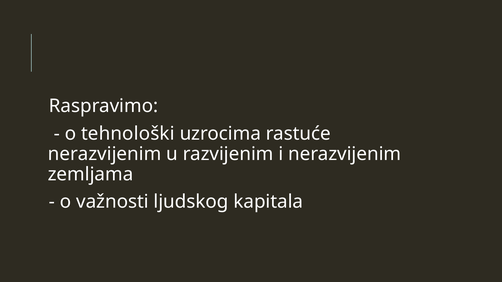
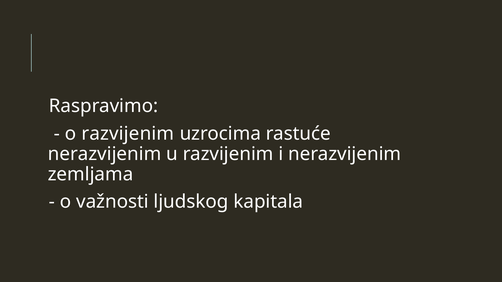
o tehnološki: tehnološki -> razvijenim (128, 134)
